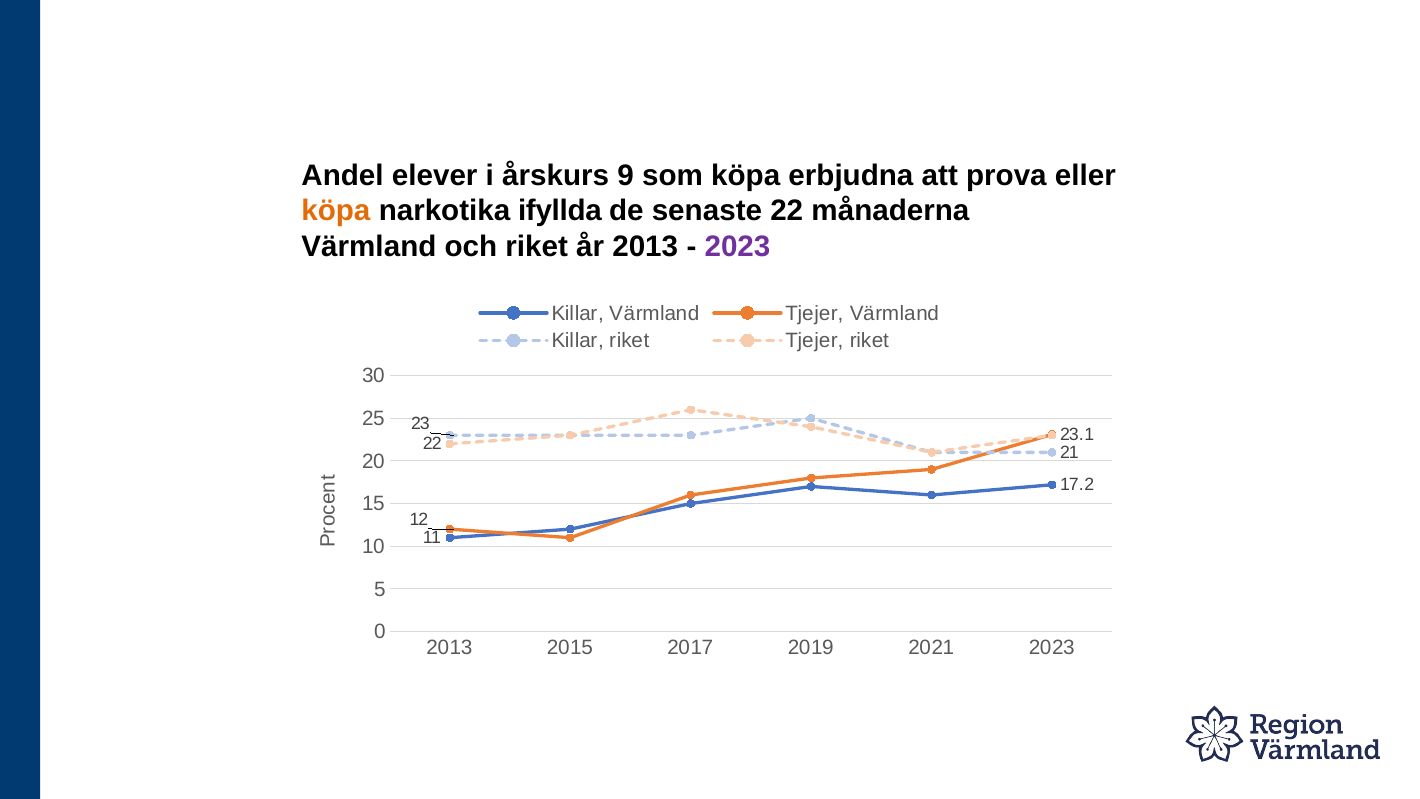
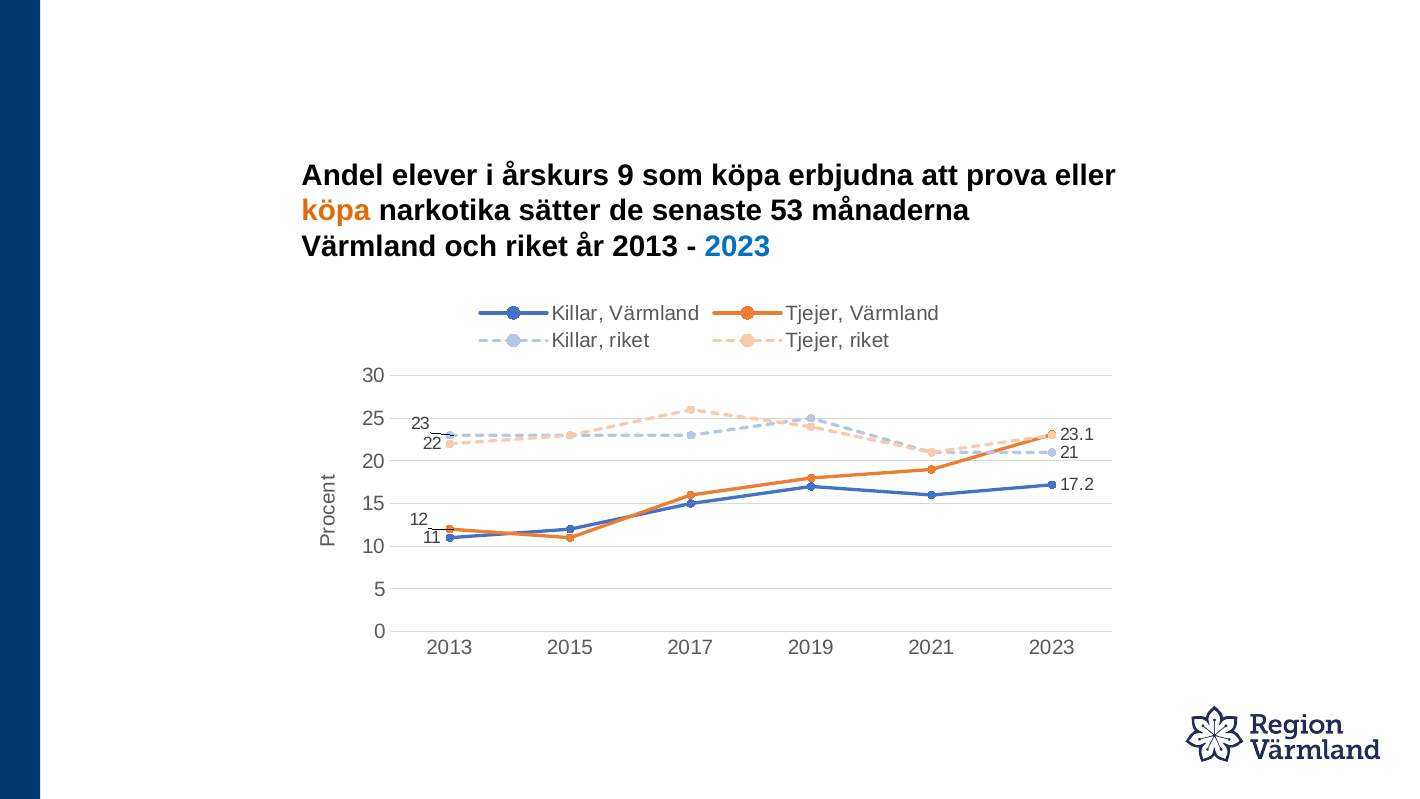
ifyllda: ifyllda -> sätter (560, 211)
senaste 22: 22 -> 53 (787, 211)
2023 colour: purple -> blue (737, 247)
